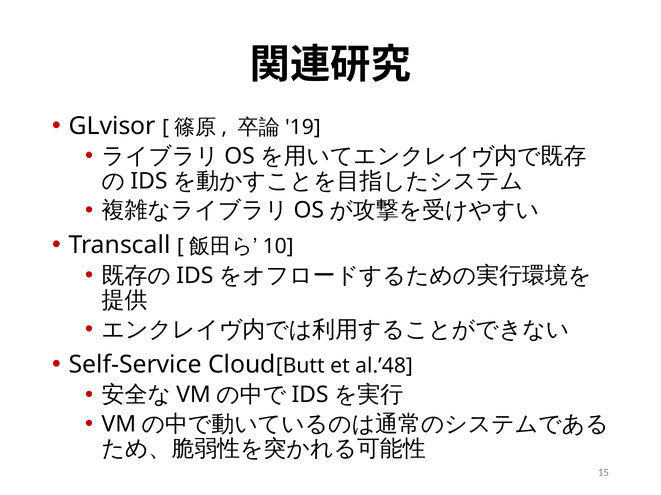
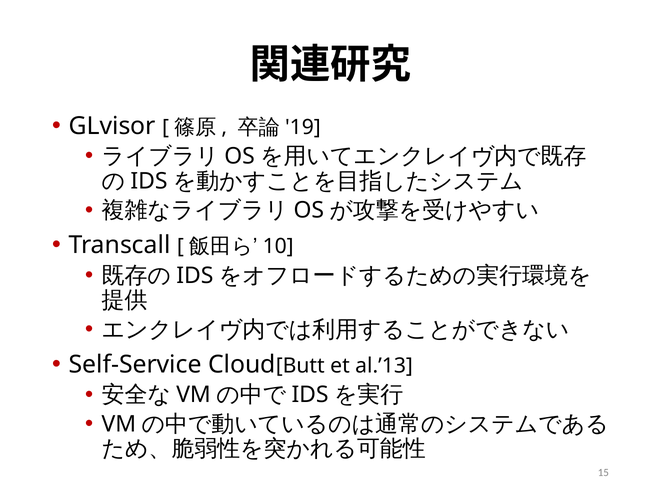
al.’48: al.’48 -> al.’13 (384, 366)
